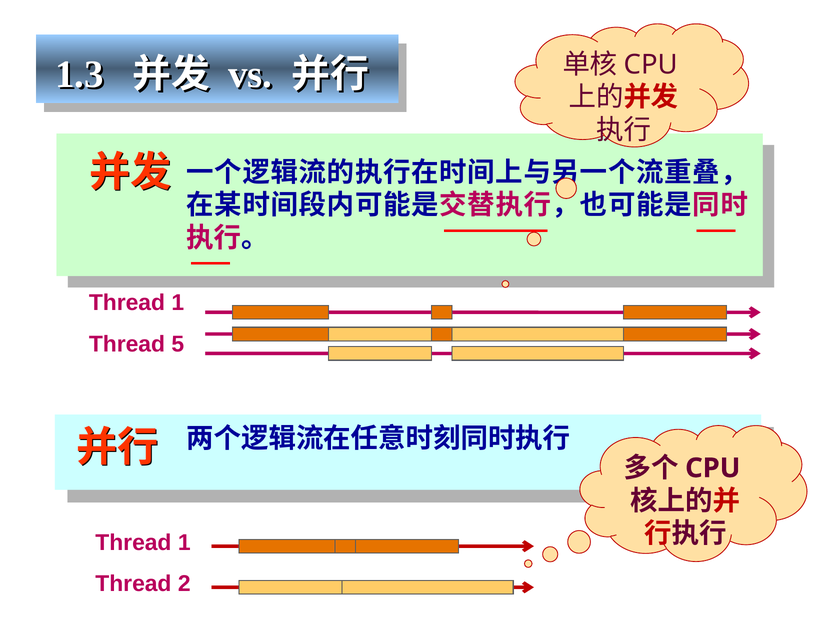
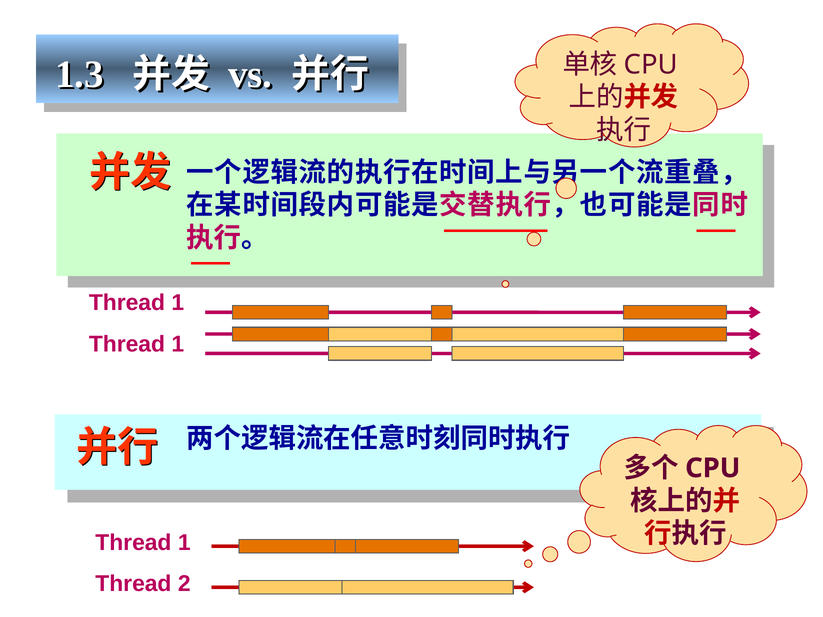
5: 5 -> 1 (178, 344)
